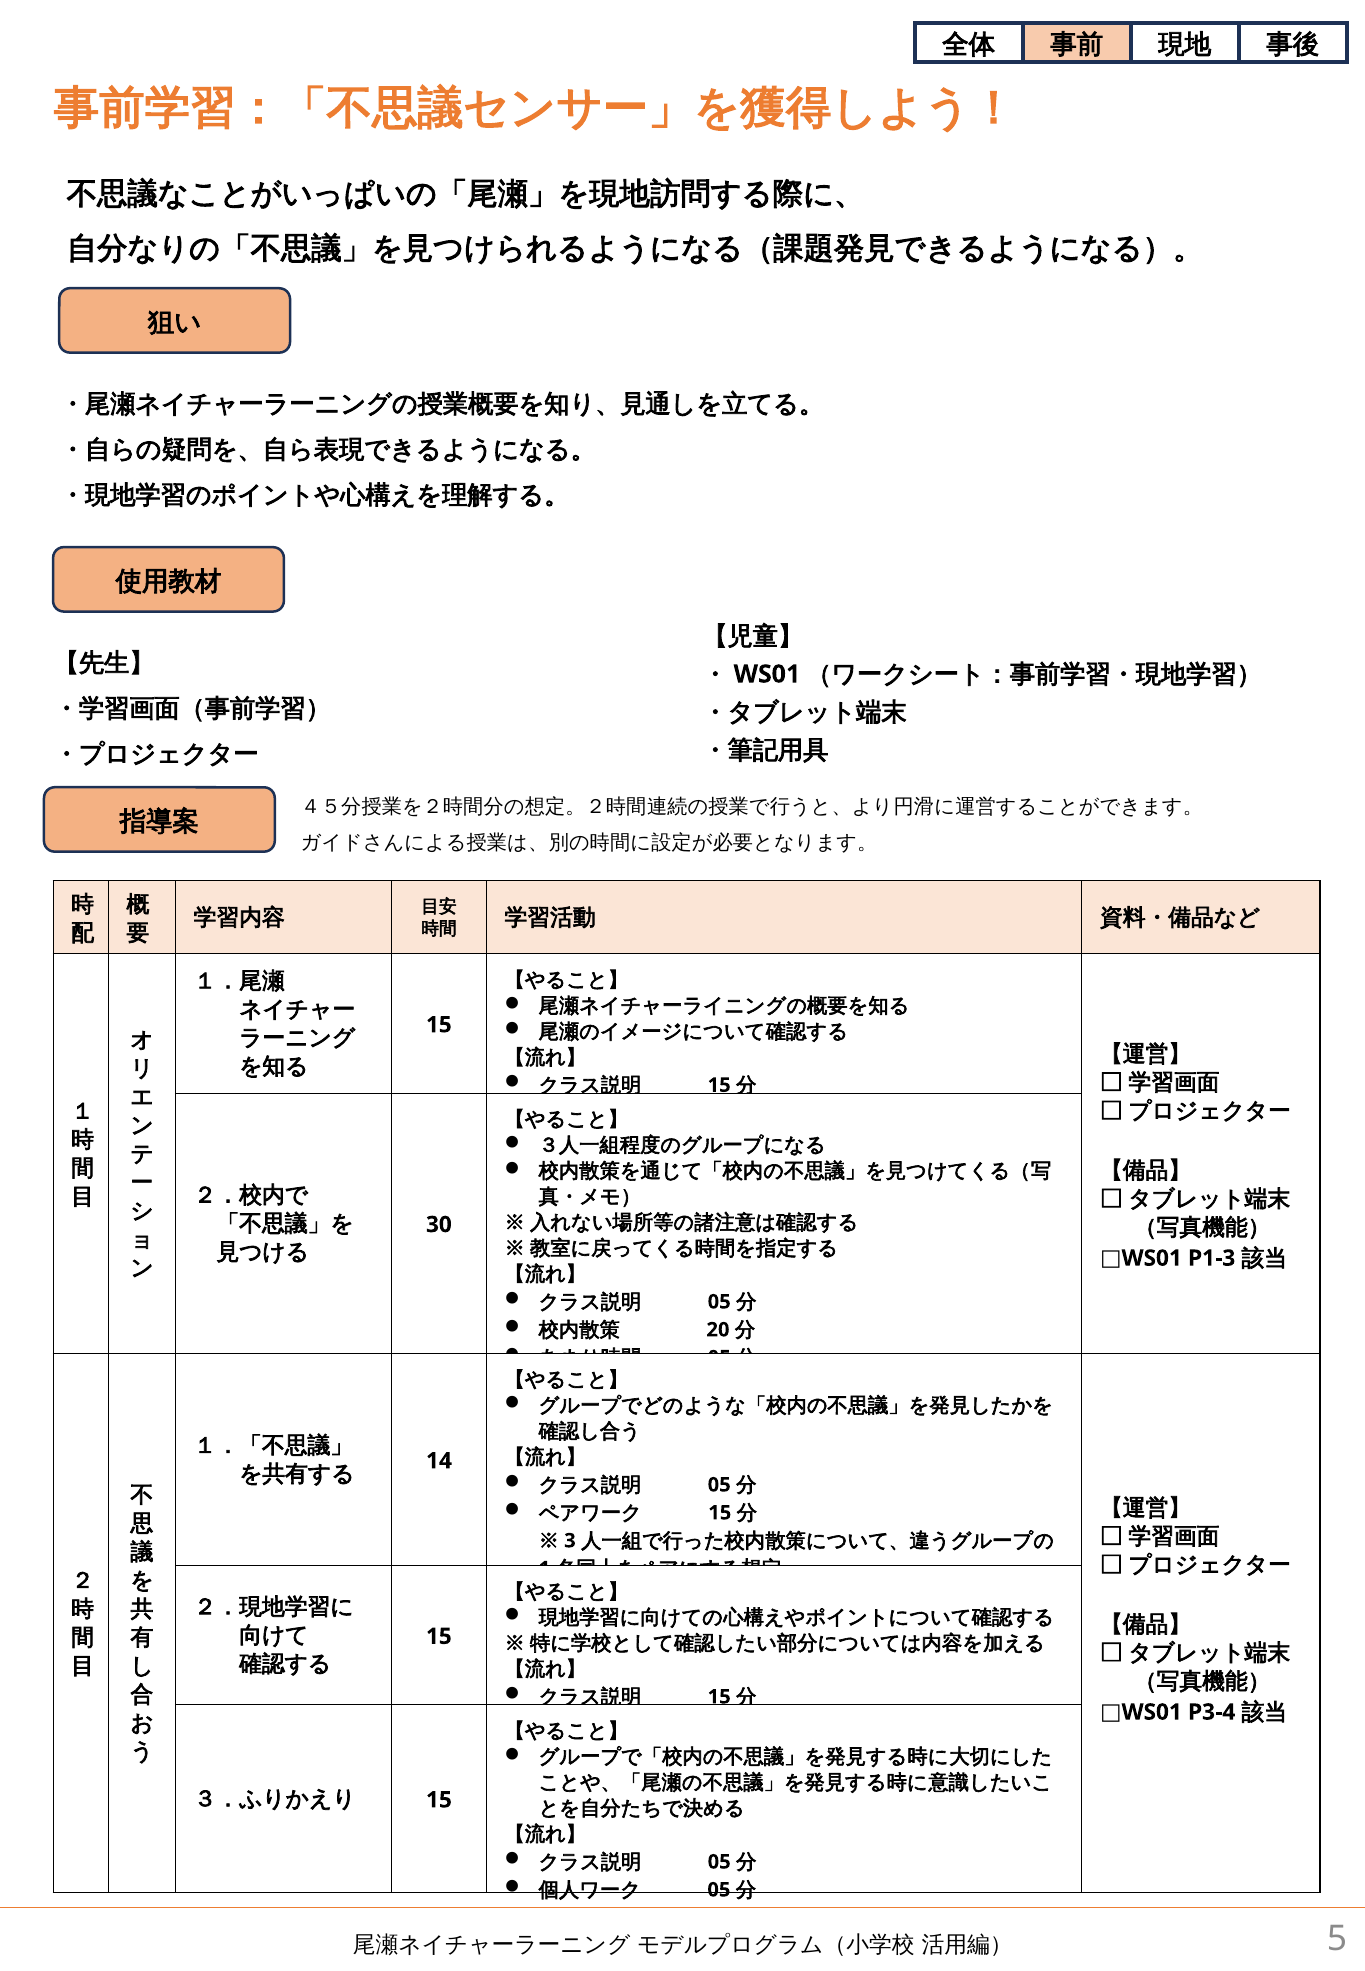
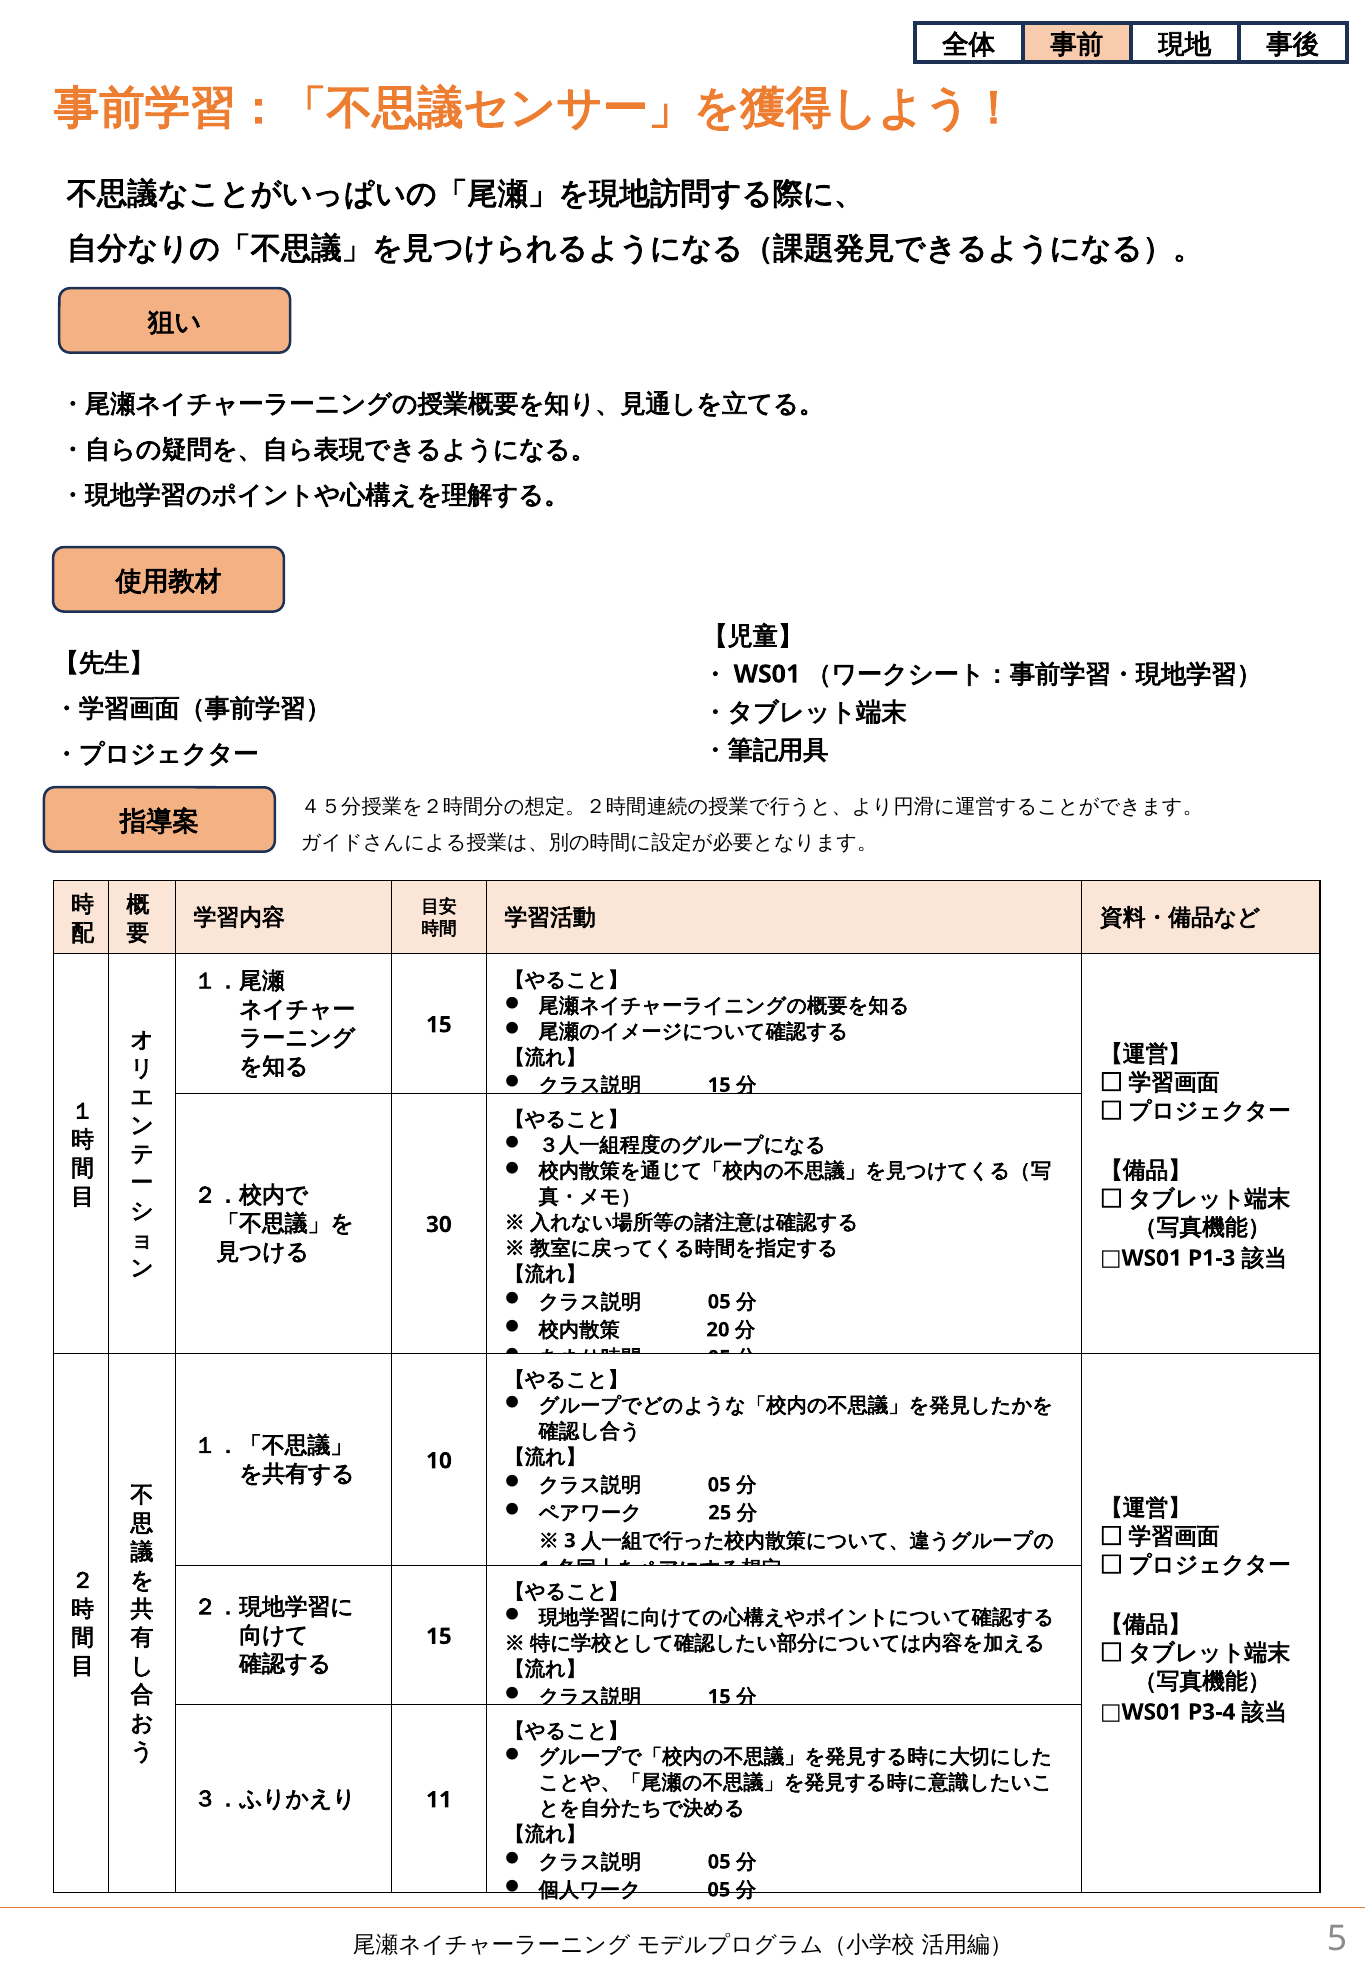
14: 14 -> 10 (439, 1461)
15: 15 -> 25 (720, 1513)
15: 15 -> 11 (439, 1801)
